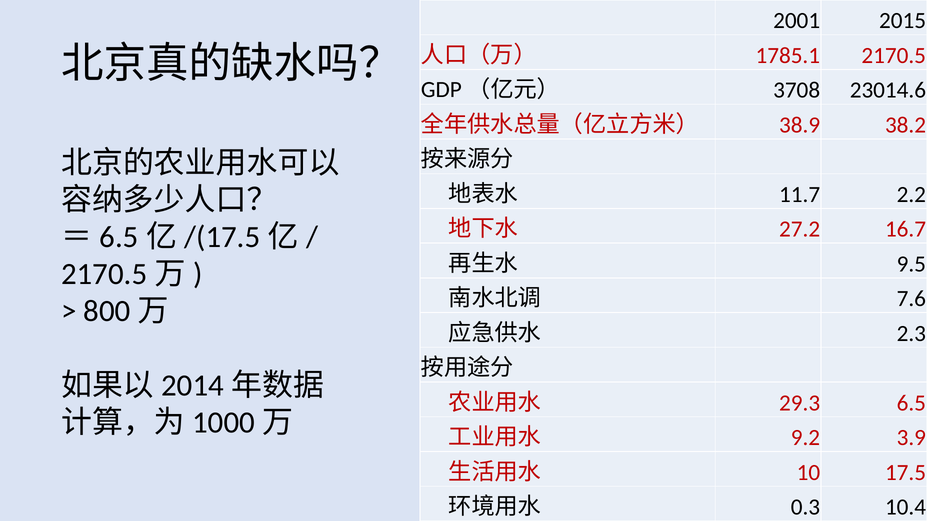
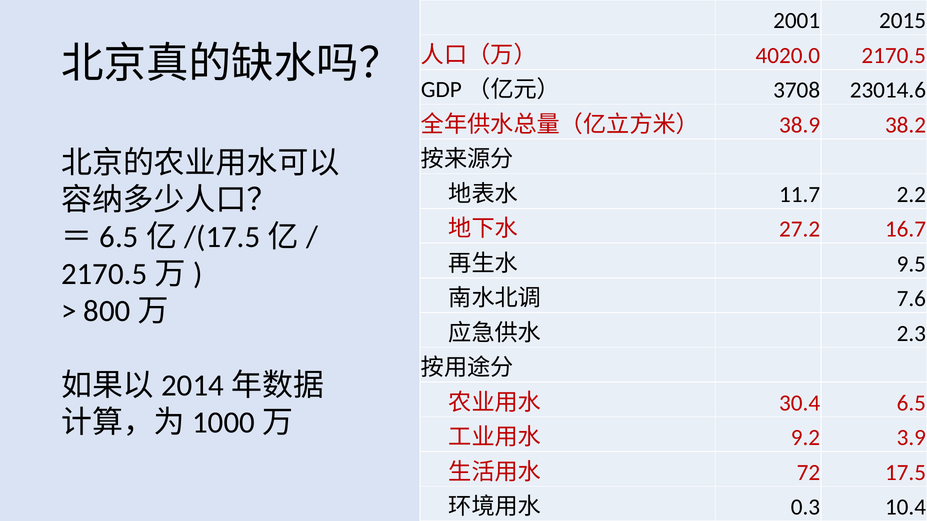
1785.1: 1785.1 -> 4020.0 (788, 56)
29.3: 29.3 -> 30.4 (800, 403)
10: 10 -> 72 (808, 473)
